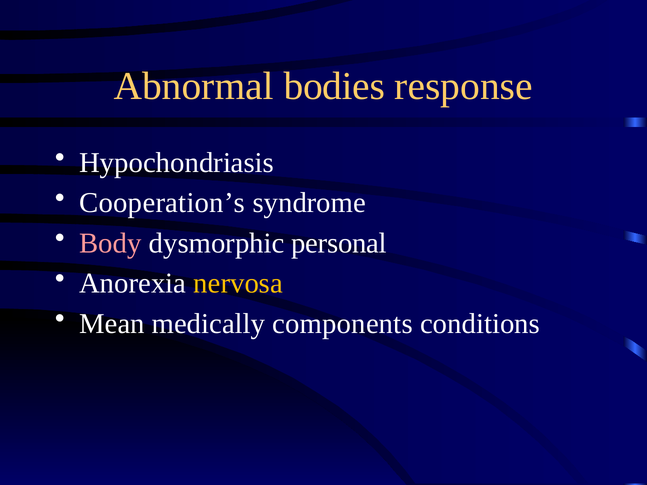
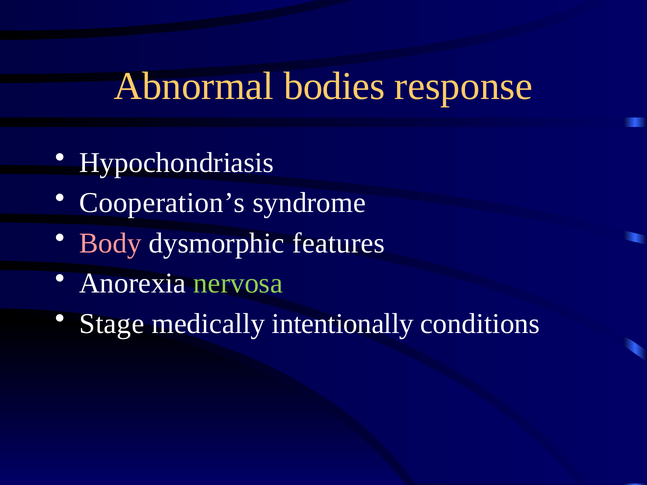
personal: personal -> features (339, 243)
nervosa colour: yellow -> light green (238, 283)
Mean: Mean -> Stage (112, 324)
components: components -> intentionally (343, 324)
